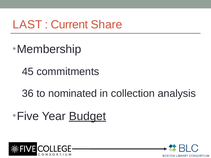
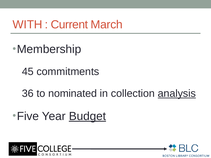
LAST: LAST -> WITH (28, 25)
Share: Share -> March (107, 25)
analysis underline: none -> present (177, 94)
